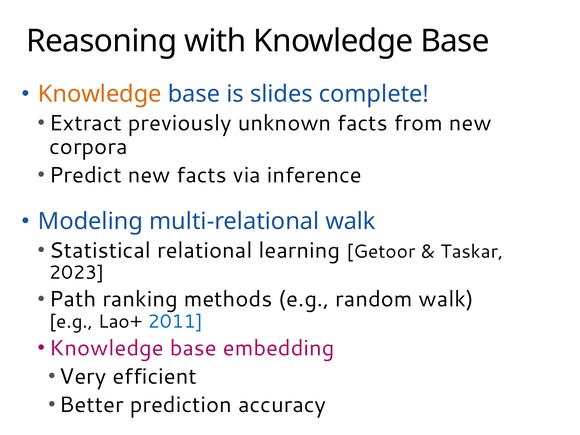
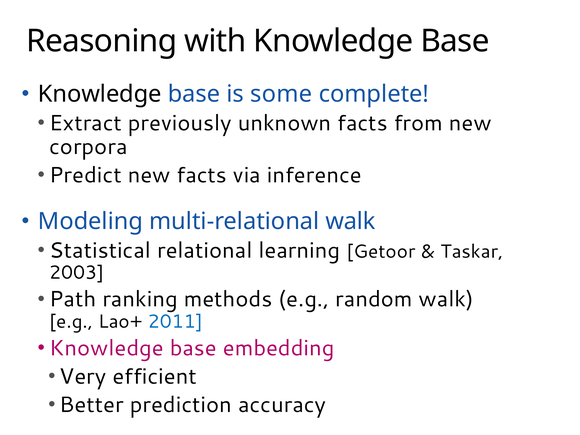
Knowledge colour: orange -> black (100, 94)
slides: slides -> some (281, 94)
2023: 2023 -> 2003 (77, 273)
